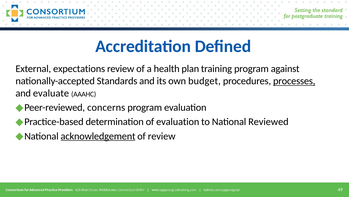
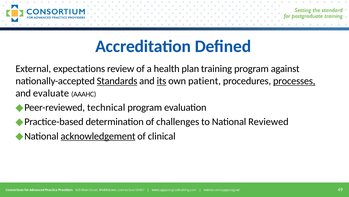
Standards underline: none -> present (117, 81)
its underline: none -> present (161, 81)
budget: budget -> patient (204, 81)
concerns: concerns -> technical (106, 107)
of evaluation: evaluation -> challenges (178, 121)
of review: review -> clinical (162, 136)
